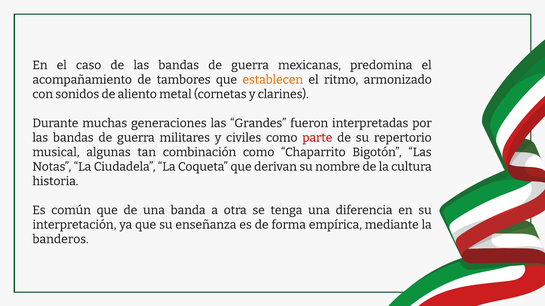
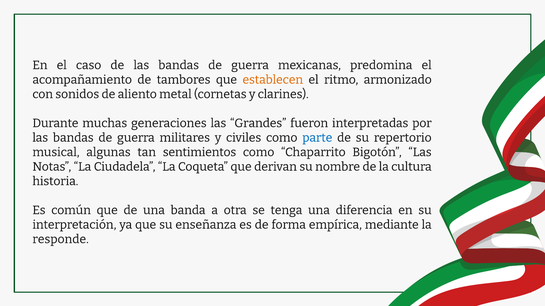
parte colour: red -> blue (317, 138)
combinación: combinación -> sentimientos (200, 152)
banderos: banderos -> responde (61, 240)
